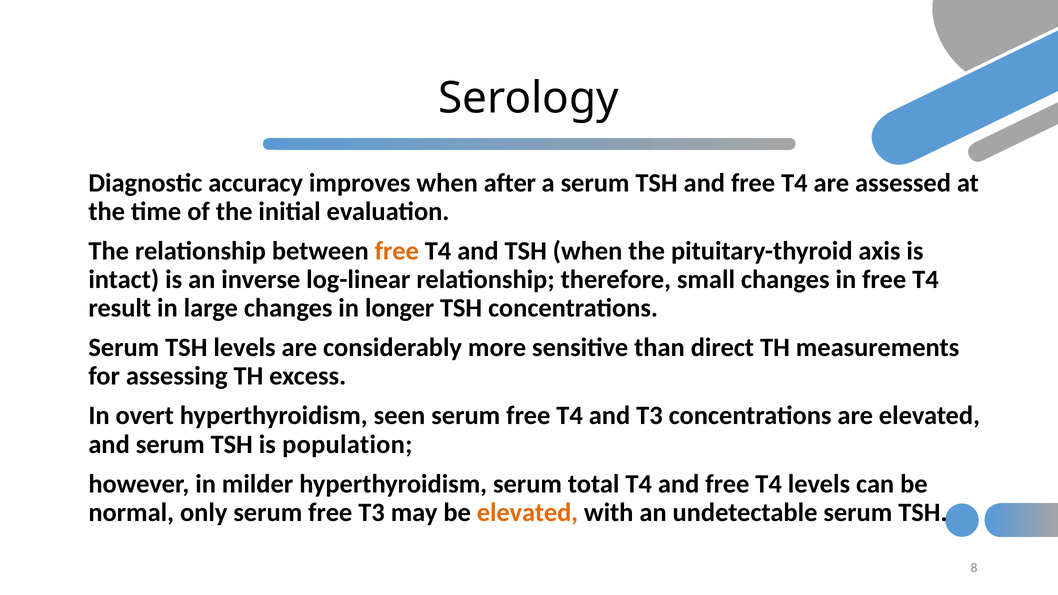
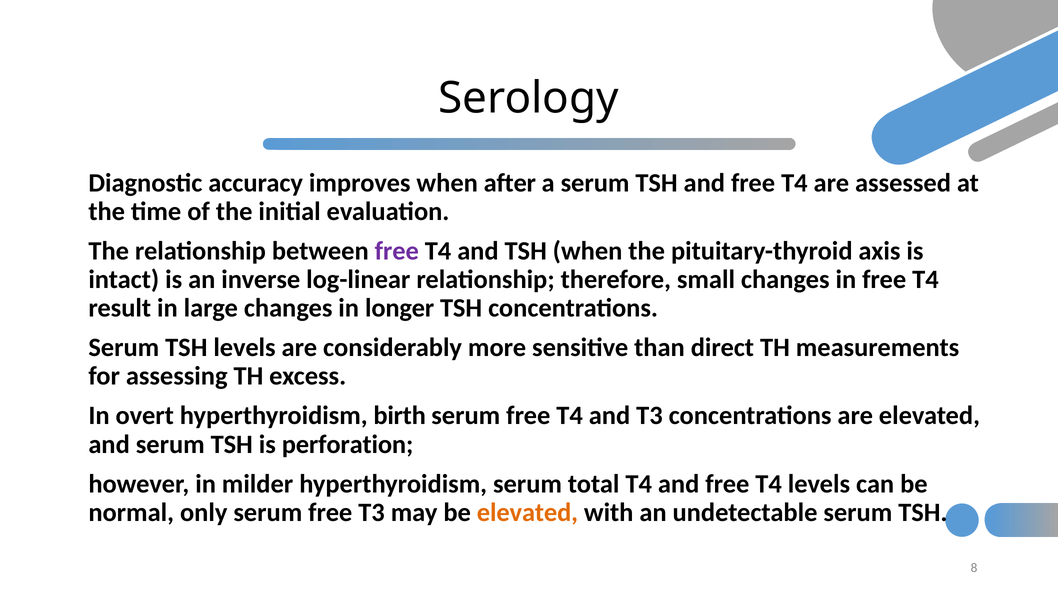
free colour: orange -> purple (397, 251)
seen: seen -> birth (400, 416)
population: population -> perforation (348, 444)
